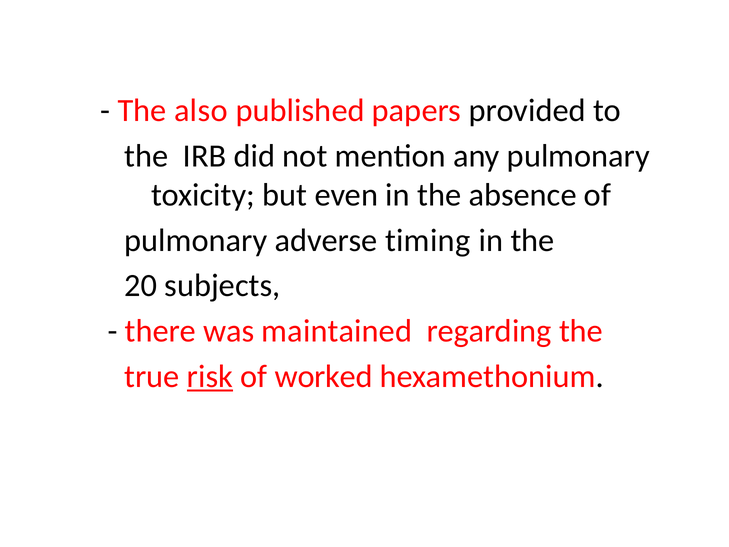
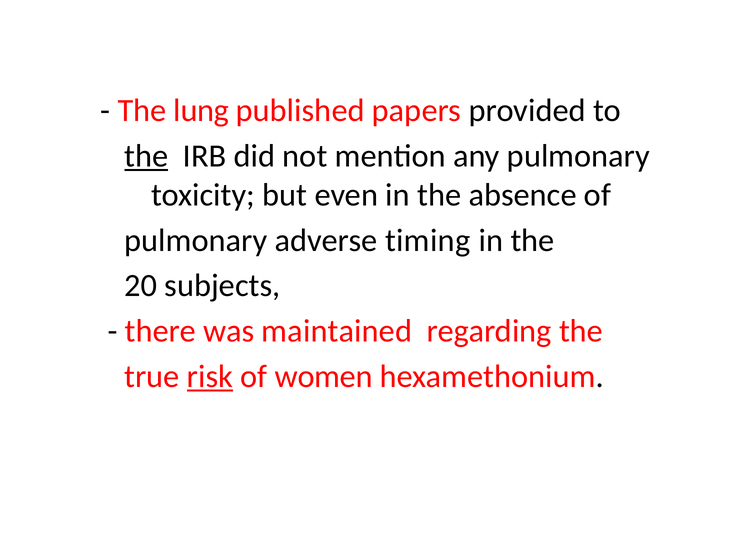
also: also -> lung (201, 111)
the underline: none -> present (146, 156)
worked: worked -> women (324, 376)
